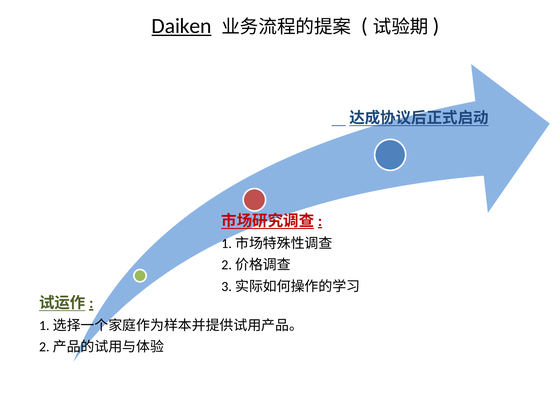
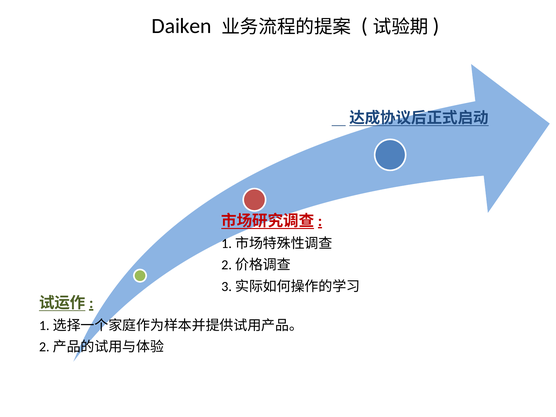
Daiken underline: present -> none (182, 26)
